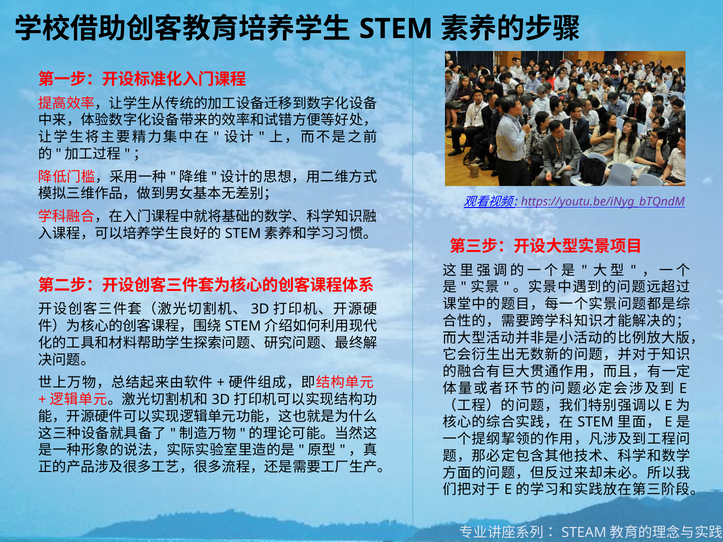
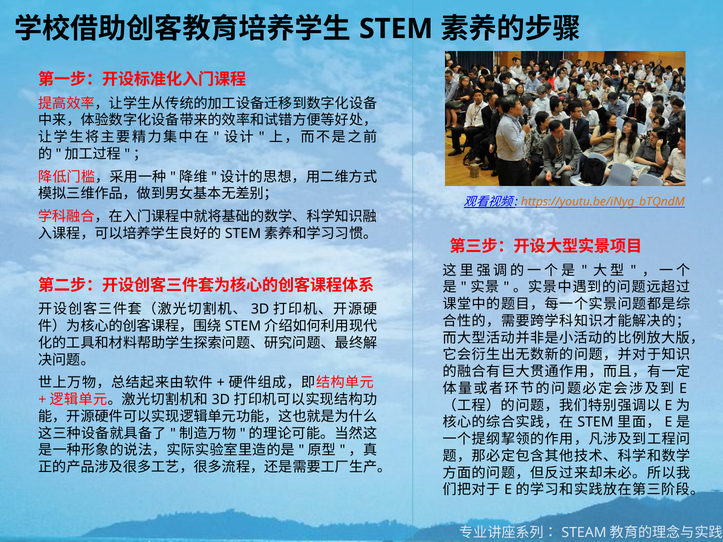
https://youtu.be/iNyg_bTQndM colour: purple -> orange (603, 202)
